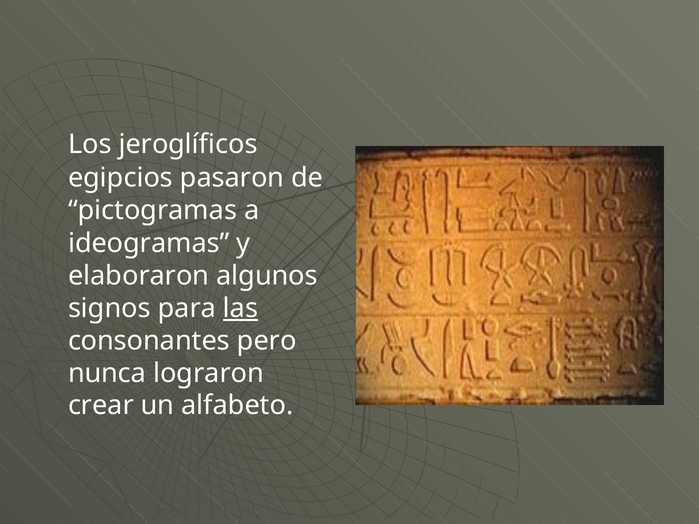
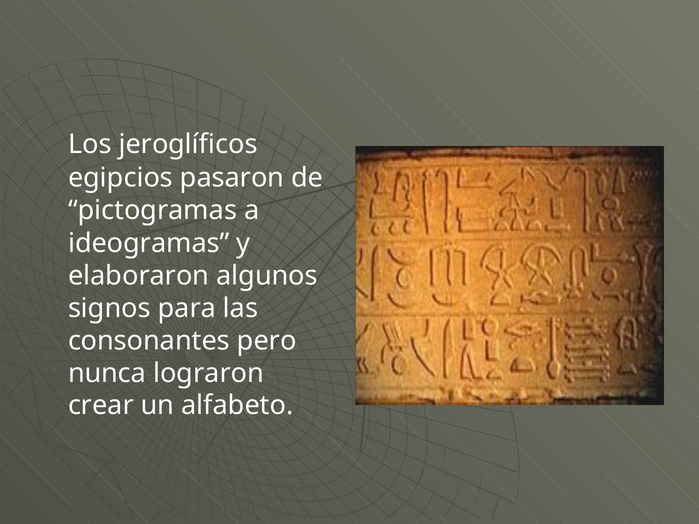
las underline: present -> none (241, 308)
